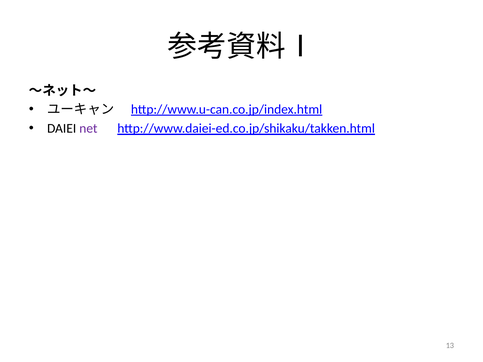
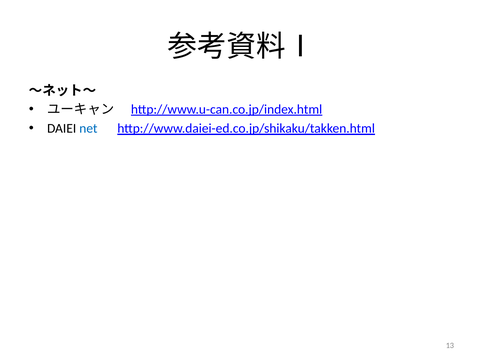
net colour: purple -> blue (88, 129)
